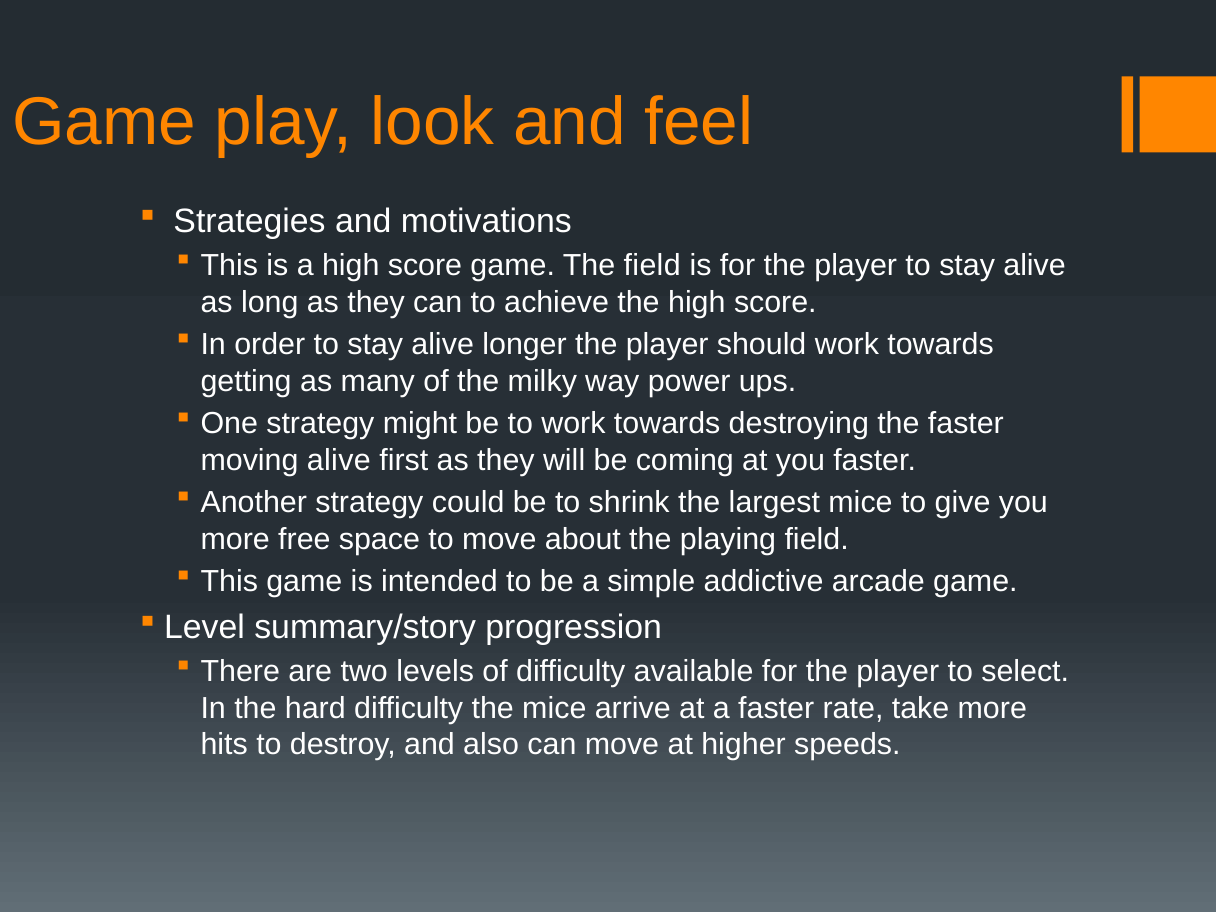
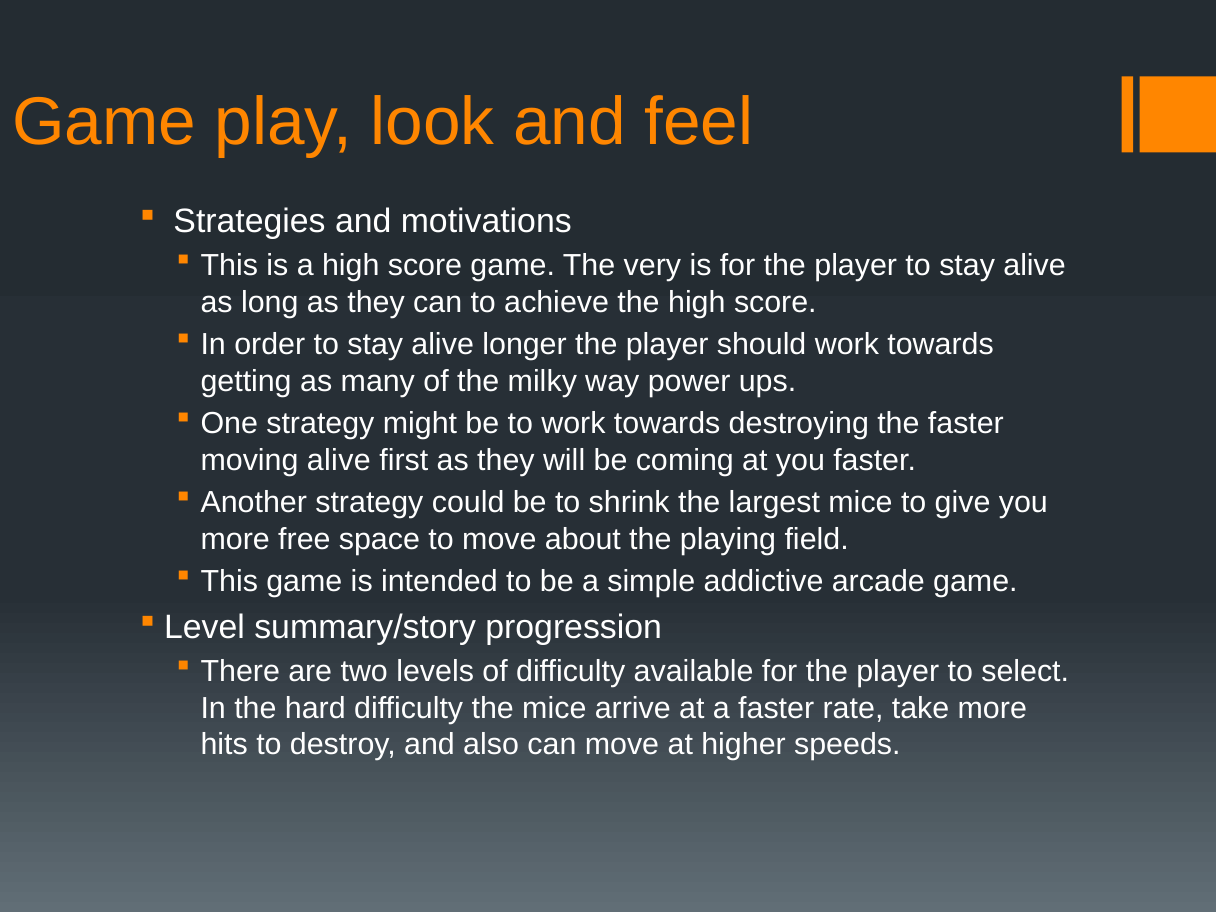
The field: field -> very (652, 266)
